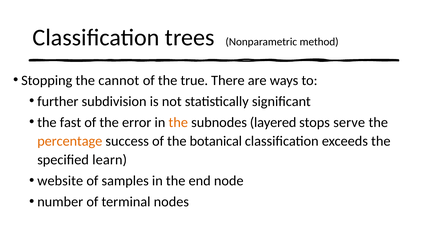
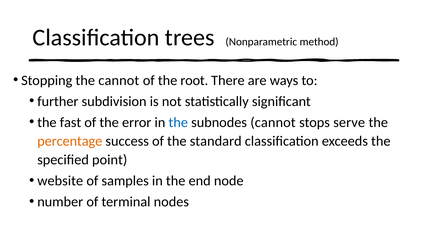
true: true -> root (194, 81)
the colour: orange -> blue (178, 123)
subnodes layered: layered -> cannot (273, 123)
botanical: botanical -> standard (216, 142)
learn: learn -> point (110, 160)
